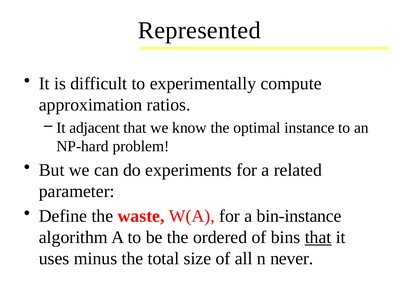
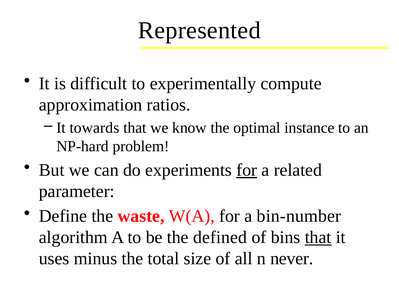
adjacent: adjacent -> towards (94, 128)
for underline: none -> present (247, 170)
bin-instance: bin-instance -> bin-number (299, 216)
ordered: ordered -> defined (220, 238)
